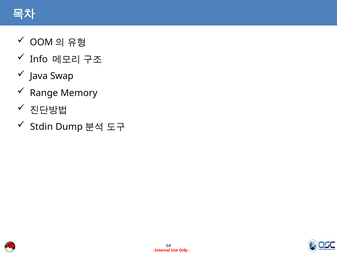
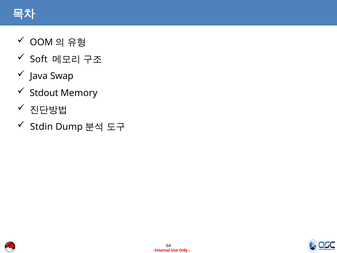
Info: Info -> Soft (39, 59)
Range: Range -> Stdout (44, 93)
